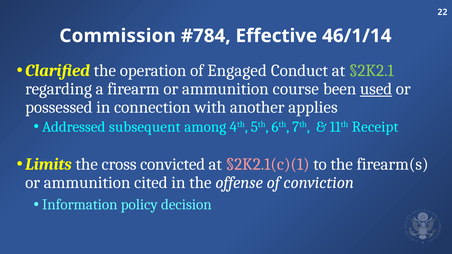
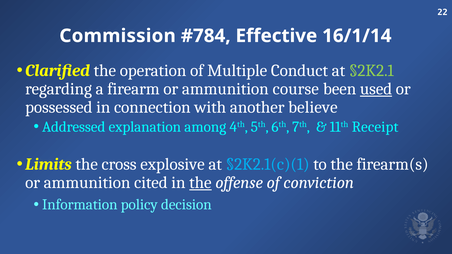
46/1/14: 46/1/14 -> 16/1/14 (357, 36)
Engaged: Engaged -> Multiple (237, 71)
applies: applies -> believe (313, 107)
subsequent: subsequent -> explanation (145, 127)
convicted: convicted -> explosive (172, 165)
§2K2.1(c)(1 colour: pink -> light blue (268, 165)
the underline: none -> present (200, 183)
